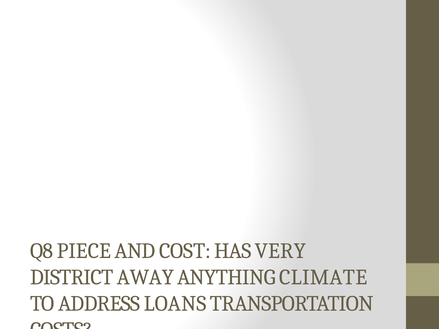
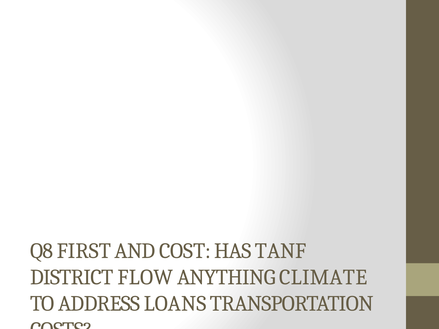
PIECE: PIECE -> FIRST (84, 251)
VERY: VERY -> TANF (281, 251)
AWAY: AWAY -> FLOW (145, 277)
